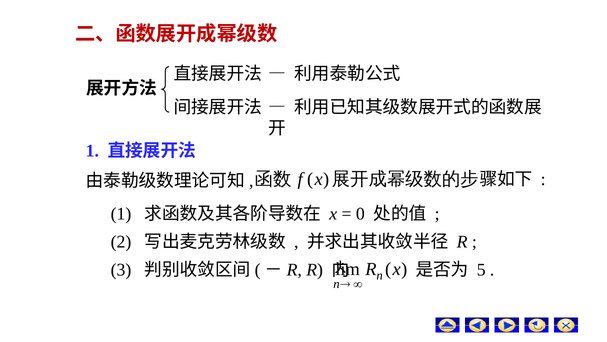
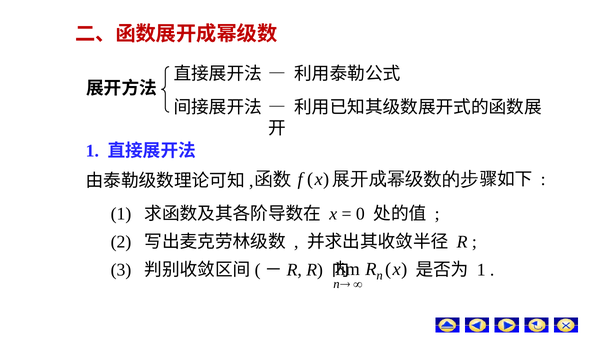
5: 5 -> 1 (481, 270)
